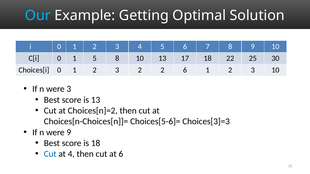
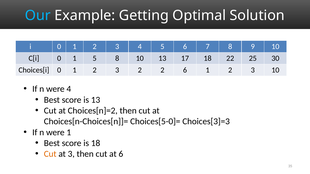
were 3: 3 -> 4 (69, 89)
Choices[5-6]=: Choices[5-6]= -> Choices[5-0]= (155, 122)
were 9: 9 -> 1 (69, 133)
Cut colour: blue -> orange (50, 154)
at 4: 4 -> 3 (71, 154)
